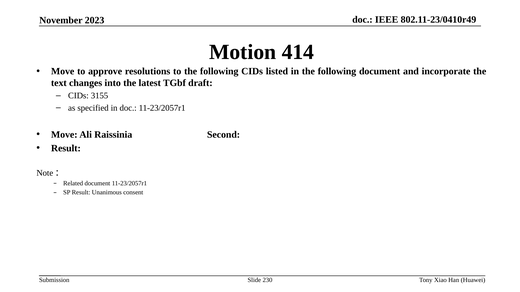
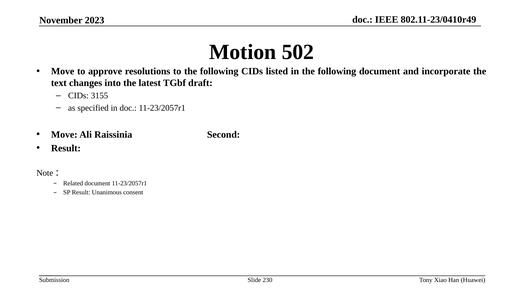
414: 414 -> 502 (298, 52)
